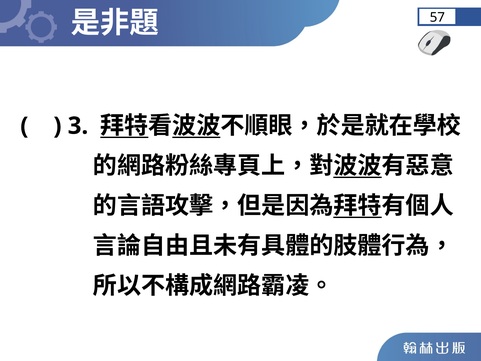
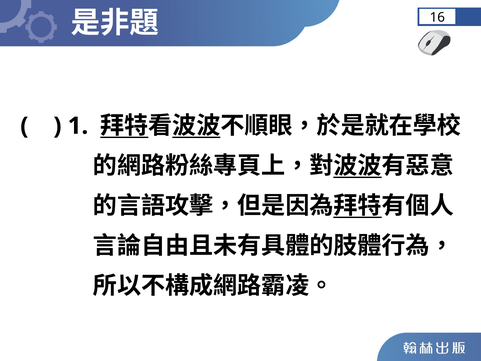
57: 57 -> 16 (437, 17)
3: 3 -> 1 (78, 126)
